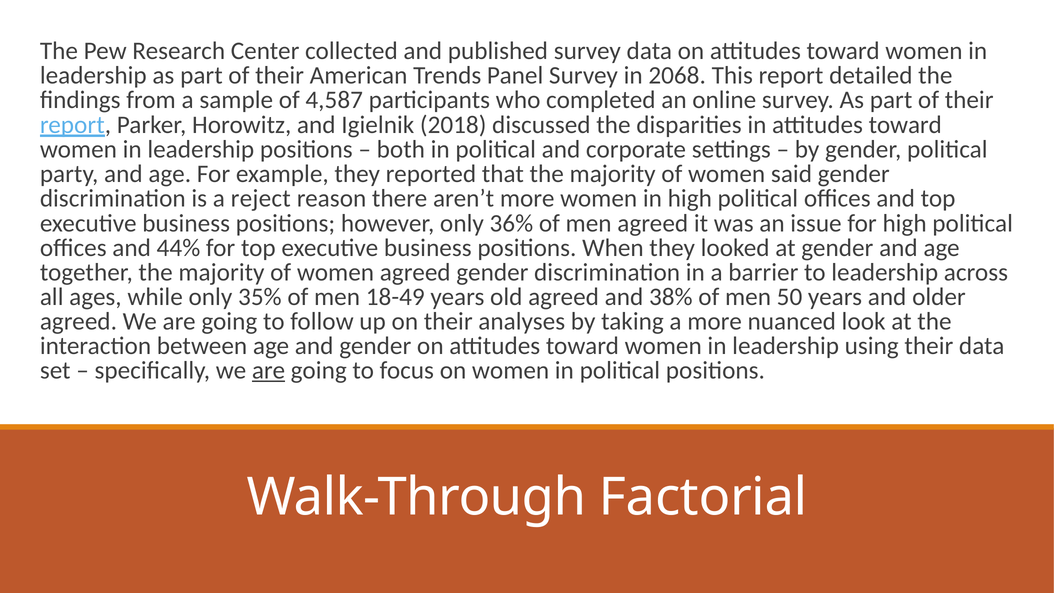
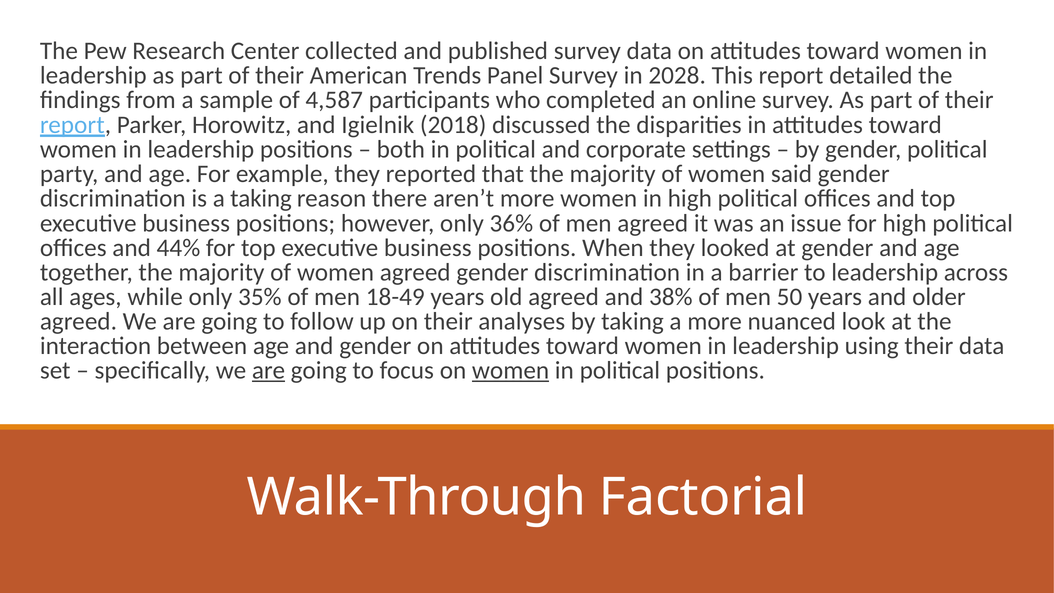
2068: 2068 -> 2028 (677, 75)
a reject: reject -> taking (261, 199)
women underline: none -> present (511, 370)
